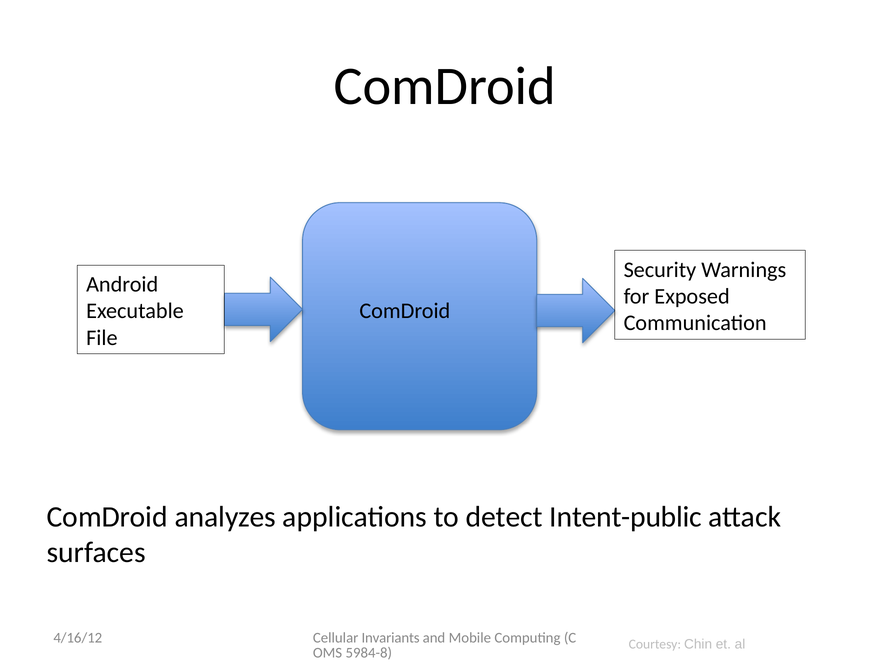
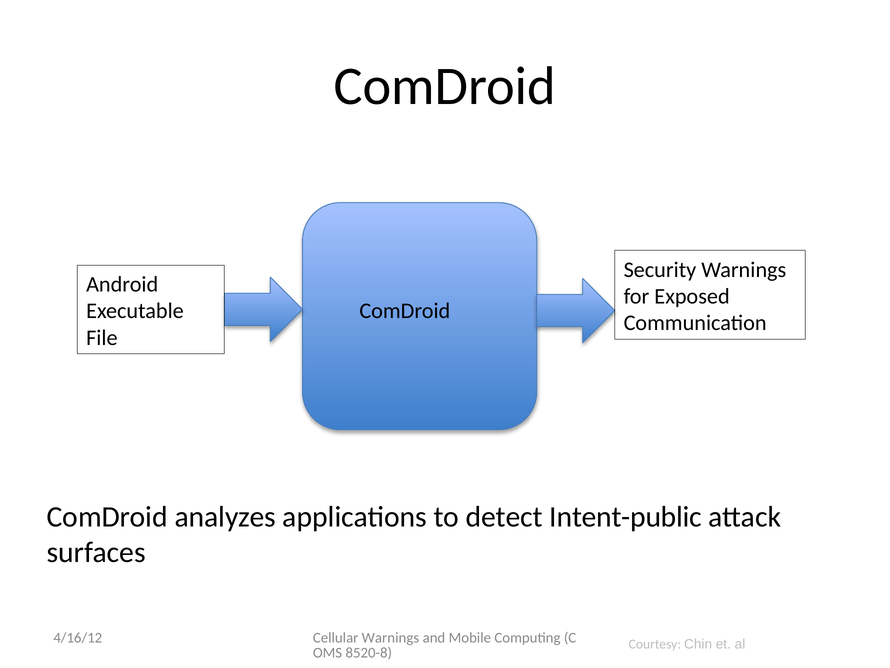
Cellular Invariants: Invariants -> Warnings (390, 637)
5984-8: 5984-8 -> 8520-8 (369, 652)
